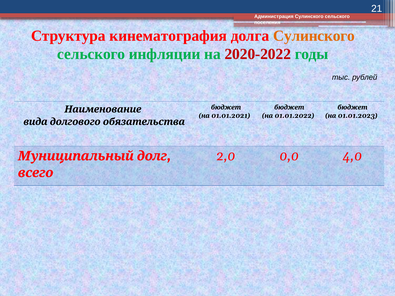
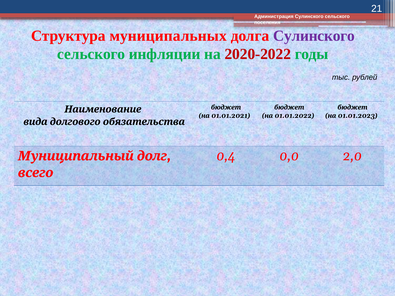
кинематография: кинематография -> муниципальных (168, 36)
Сулинского colour: orange -> purple (314, 36)
2,0: 2,0 -> 0,4 (226, 156)
4,0: 4,0 -> 2,0 (352, 156)
